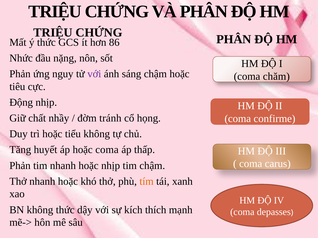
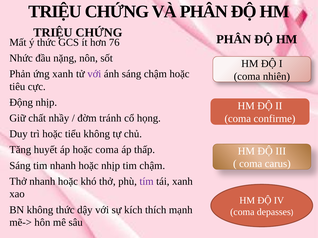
86: 86 -> 76 (114, 42)
ứng nguy: nguy -> xanh (63, 74)
chăm: chăm -> nhiên (276, 76)
Phản: Phản -> Sáng (20, 166)
tím colour: orange -> purple (147, 182)
